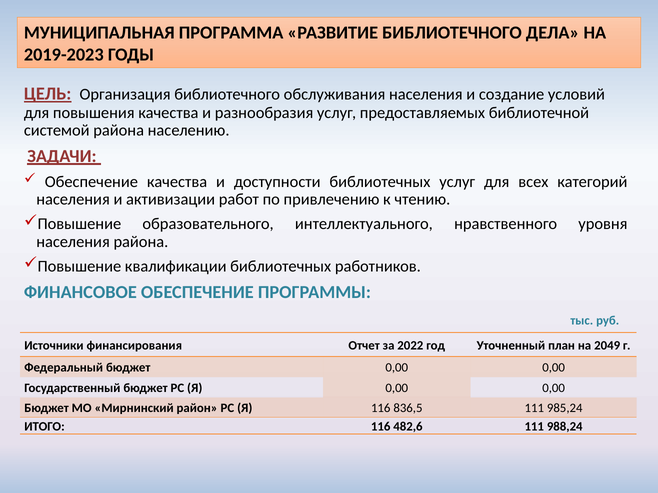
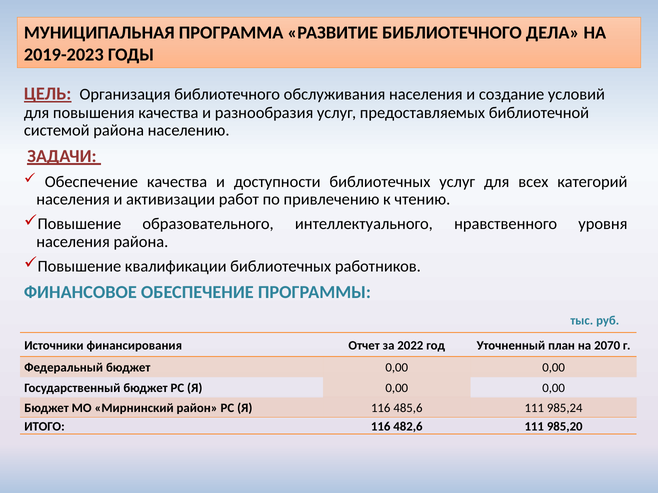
2049: 2049 -> 2070 (607, 346)
836,5: 836,5 -> 485,6 (408, 408)
988,24: 988,24 -> 985,20 (565, 427)
